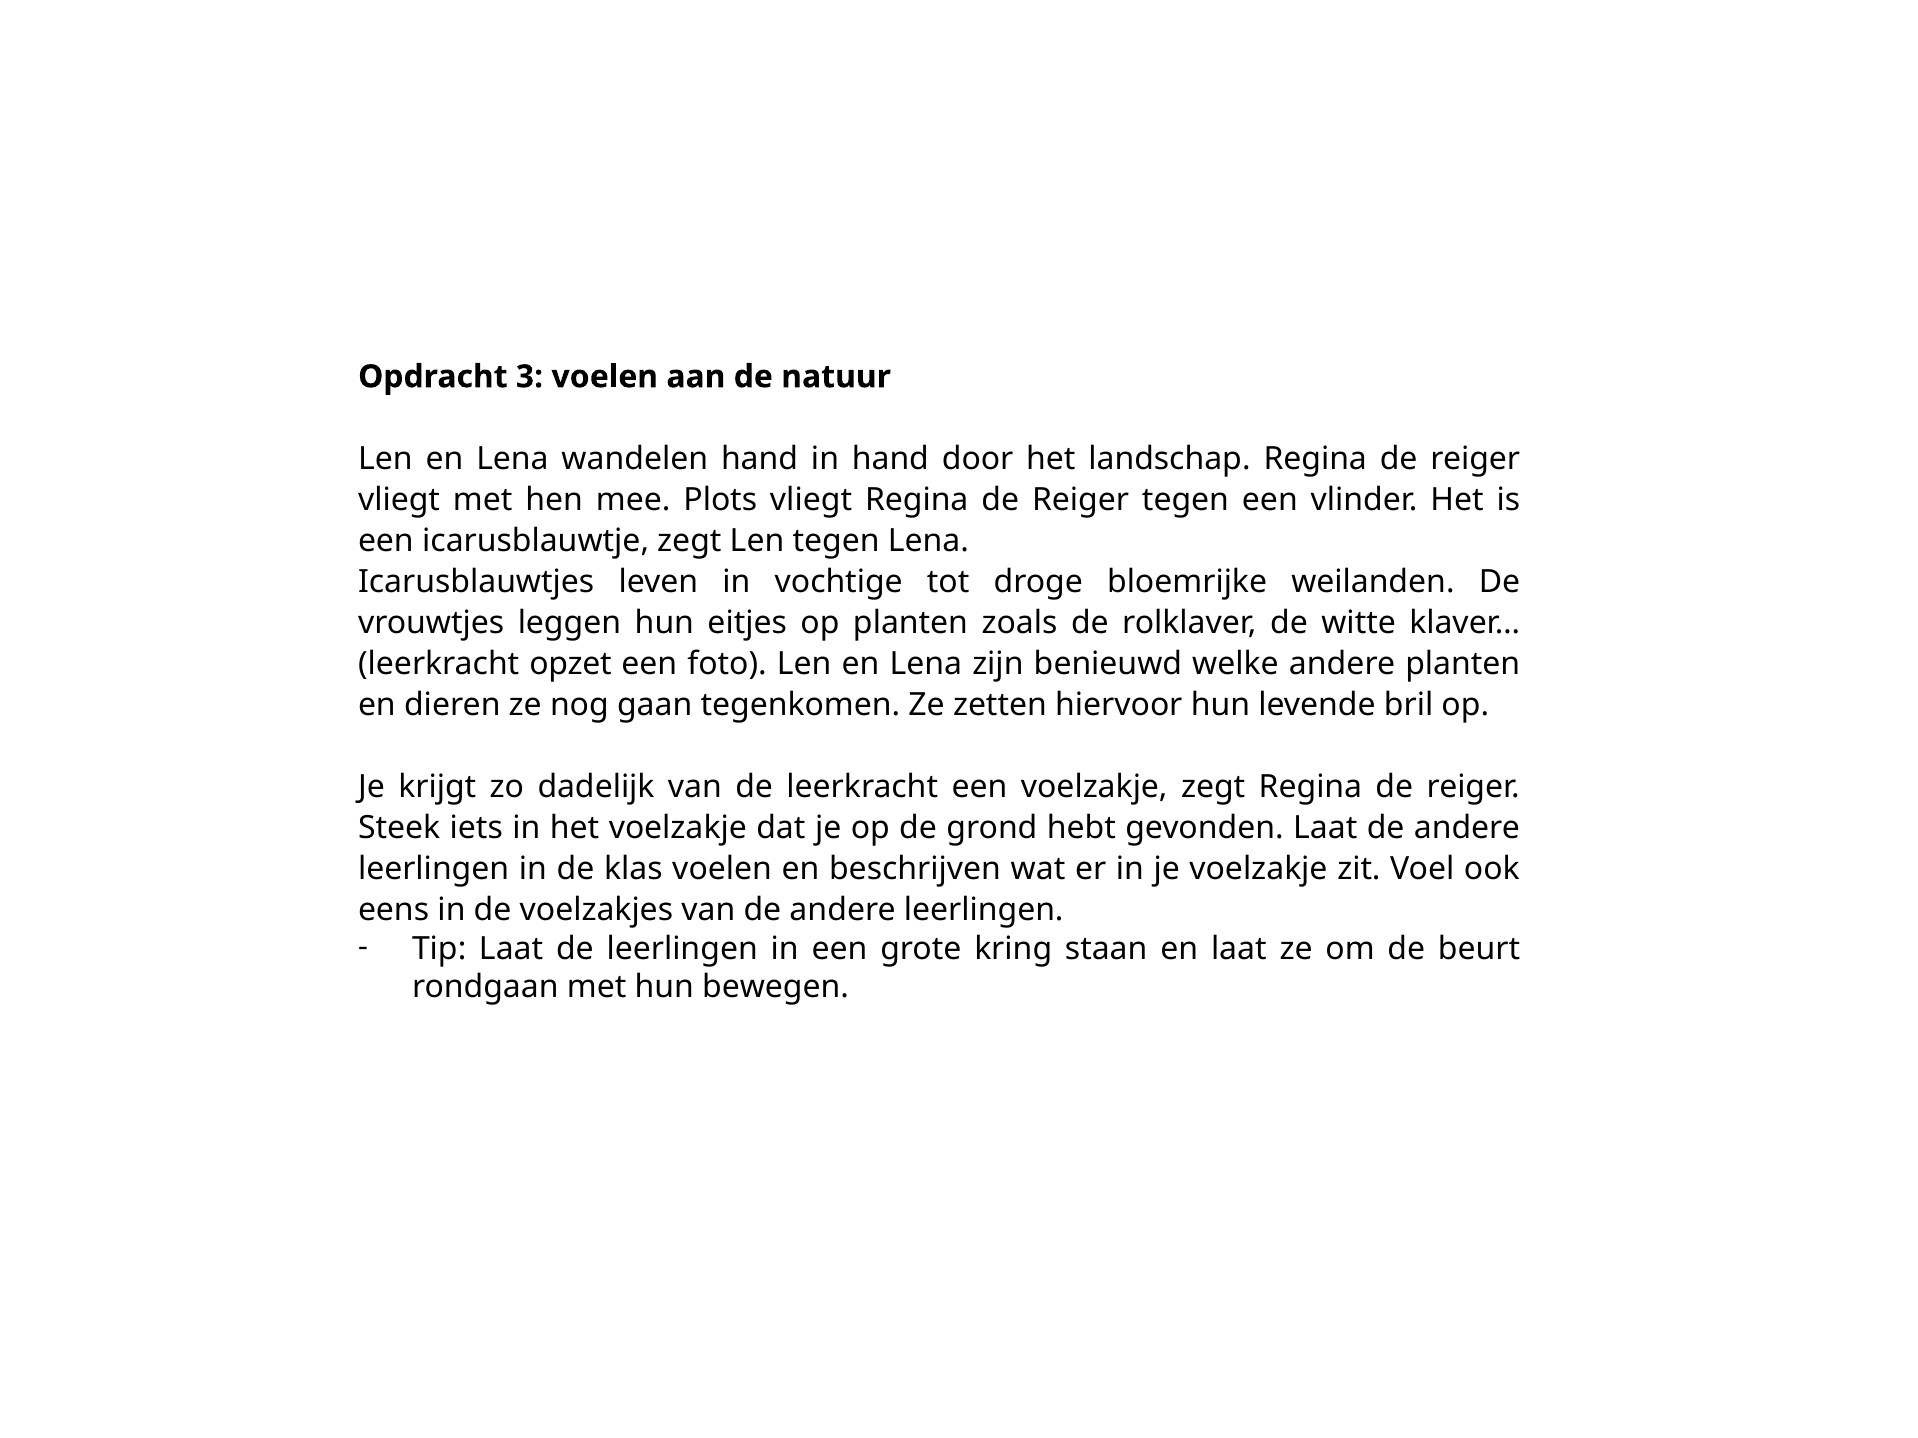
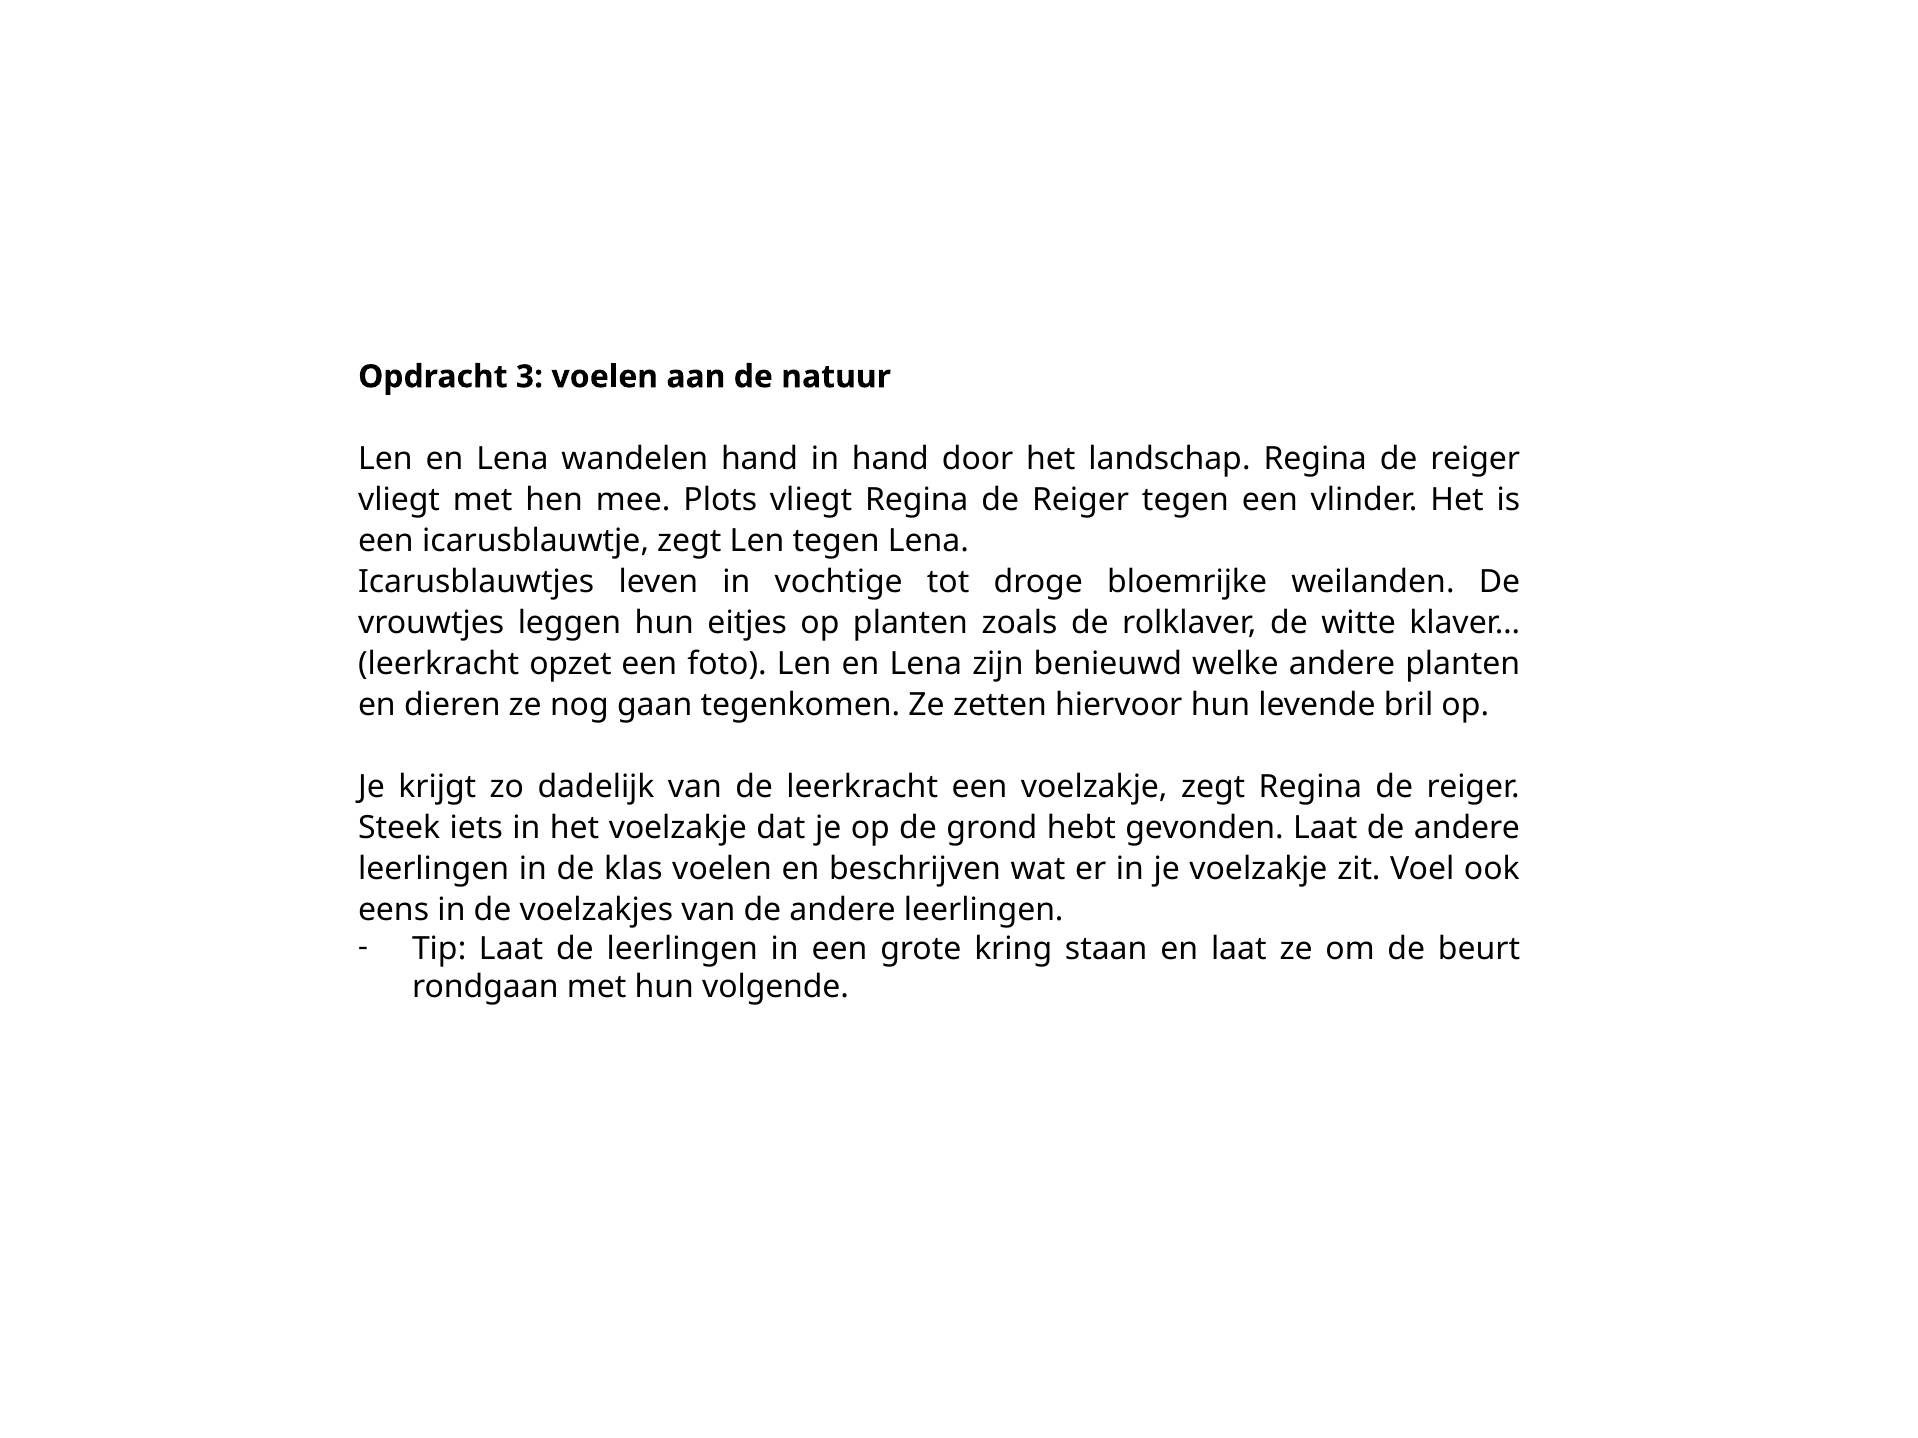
bewegen: bewegen -> volgende (776, 987)
